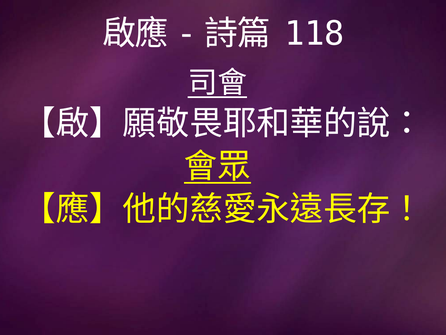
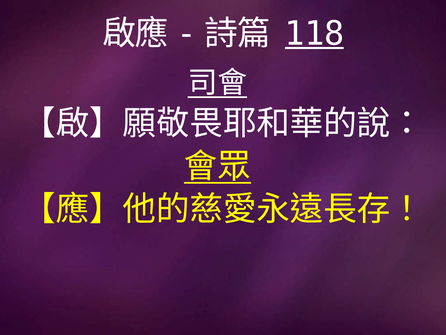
118 underline: none -> present (314, 34)
